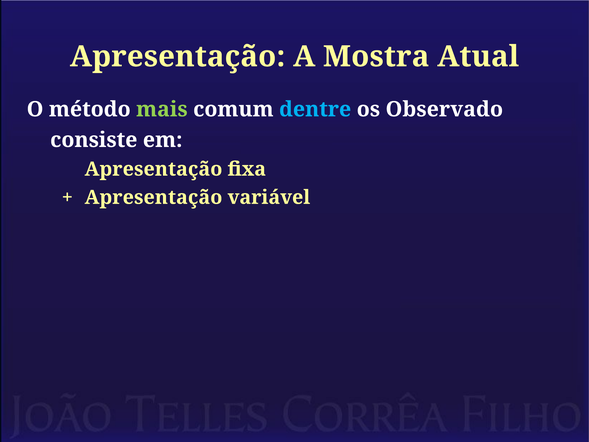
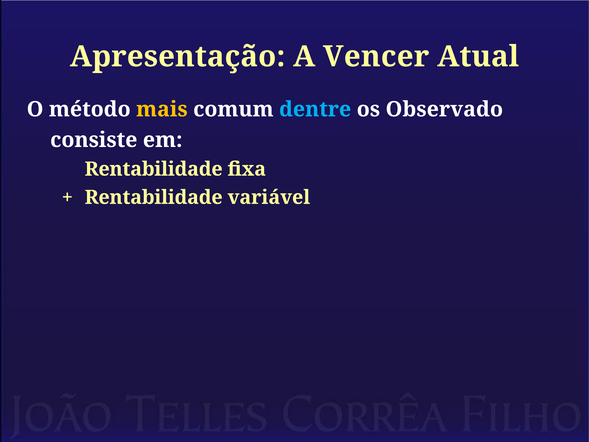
Mostra: Mostra -> Vencer (376, 57)
mais colour: light green -> yellow (162, 109)
Apresentação: Apresentação -> Rentabilidade (154, 169)
Apresentação: Apresentação -> Rentabilidade (154, 197)
